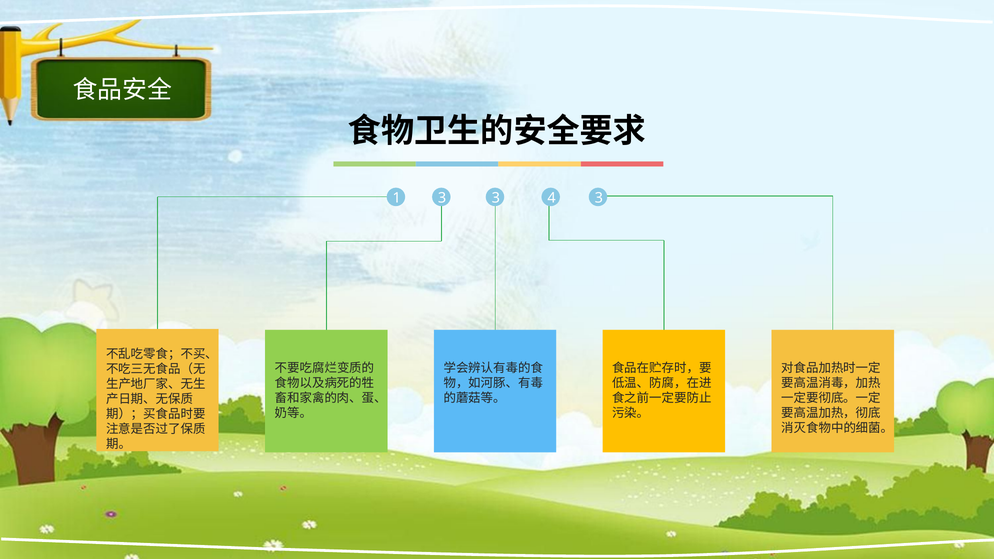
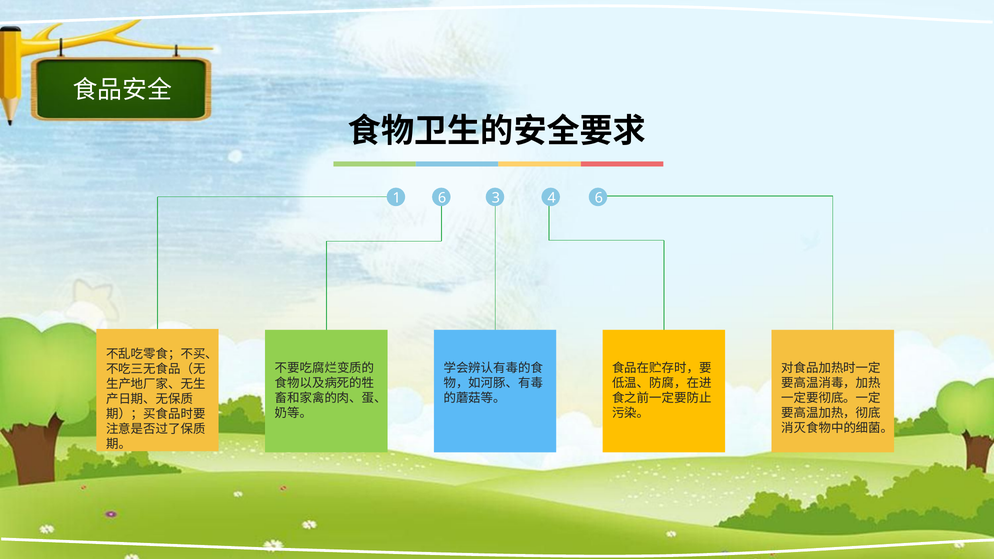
1 3: 3 -> 6 (442, 198)
4 3: 3 -> 6 (599, 198)
